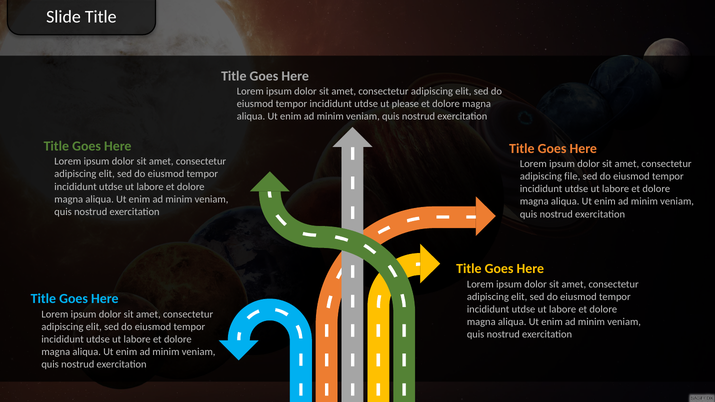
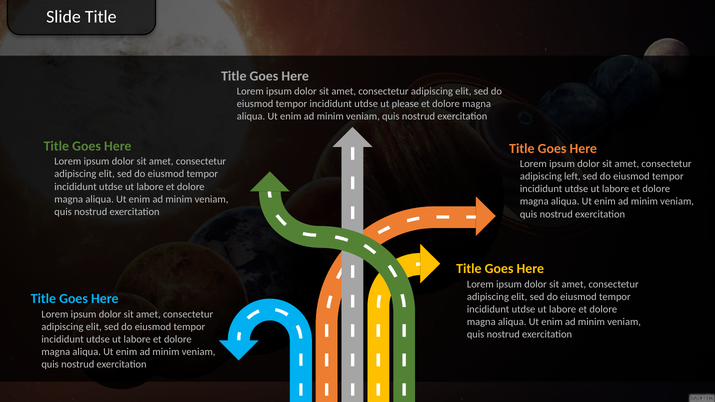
file: file -> left (572, 177)
